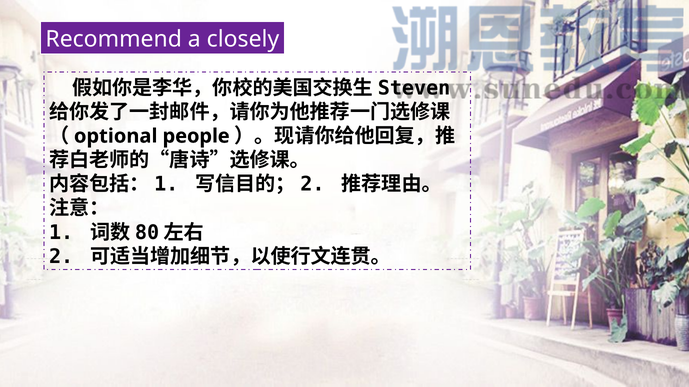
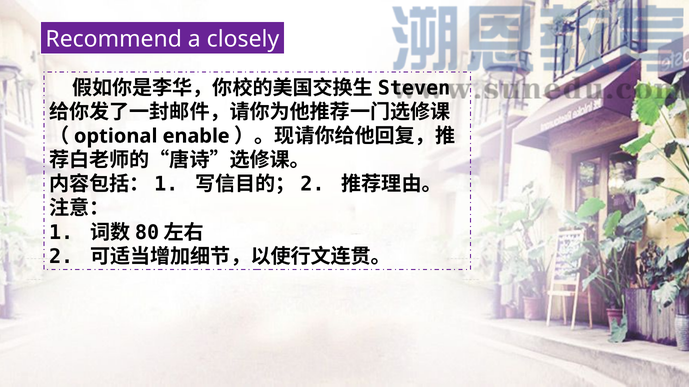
people: people -> enable (196, 136)
